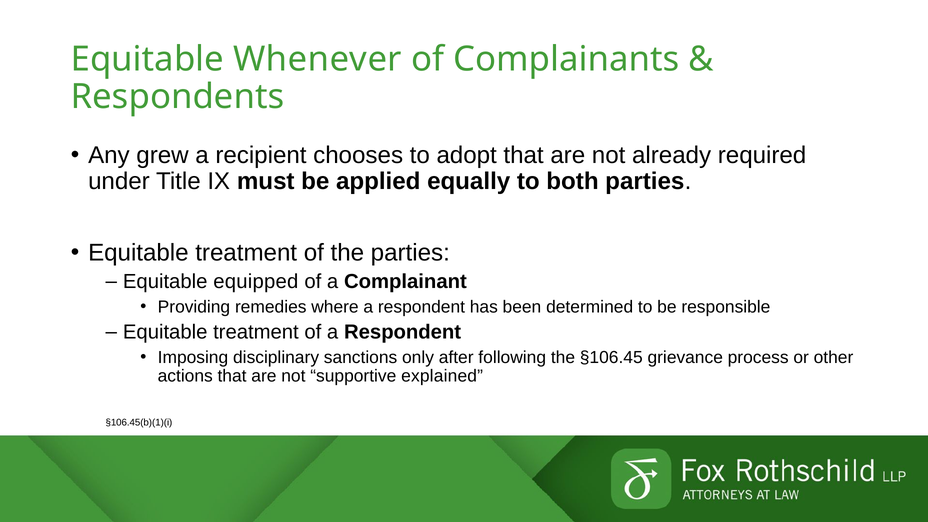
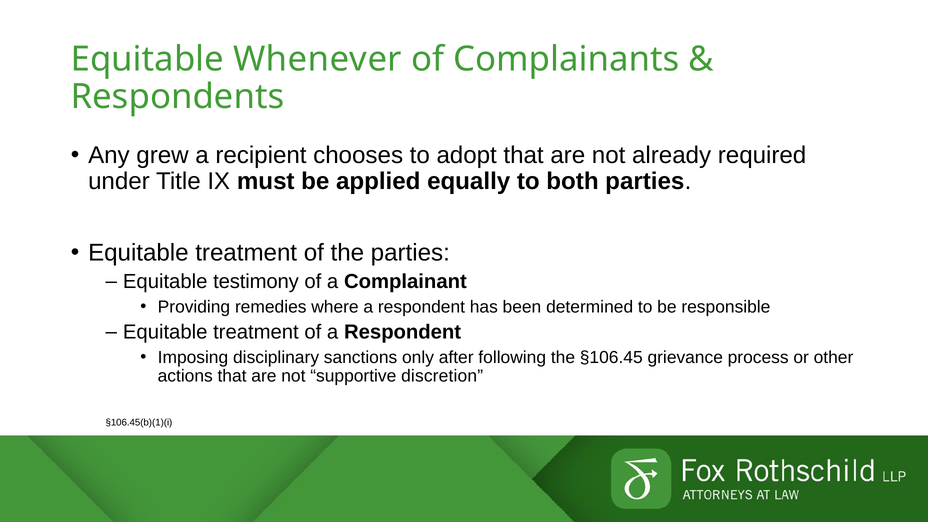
equipped: equipped -> testimony (256, 282)
explained: explained -> discretion (442, 376)
